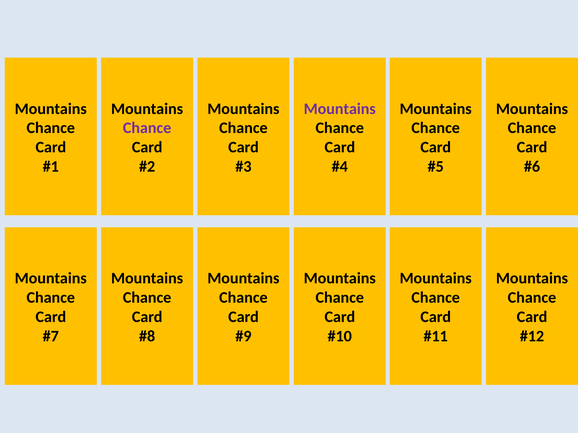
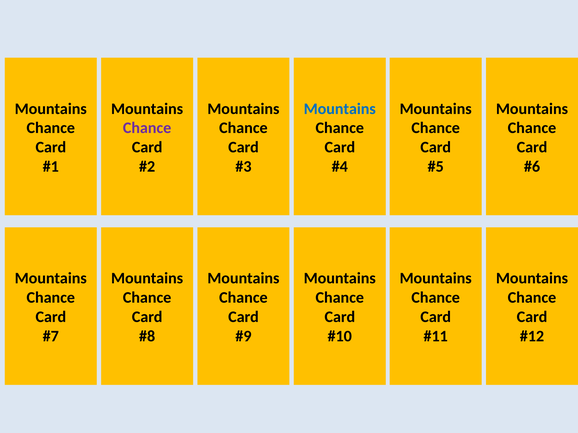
Mountains colour: purple -> blue (340, 109)
